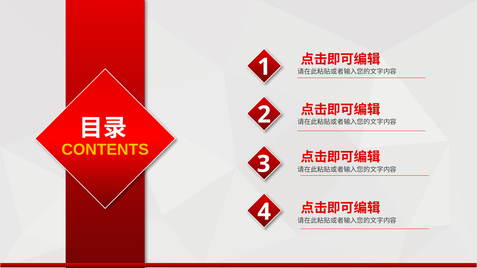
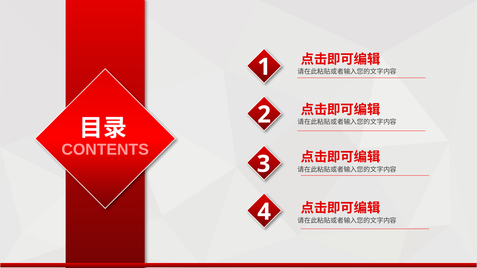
CONTENTS colour: yellow -> pink (105, 150)
